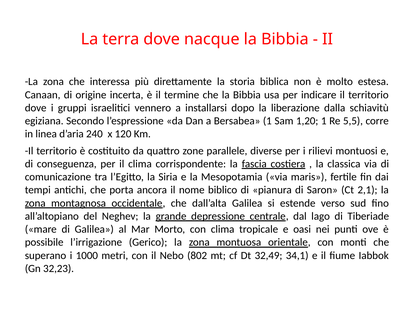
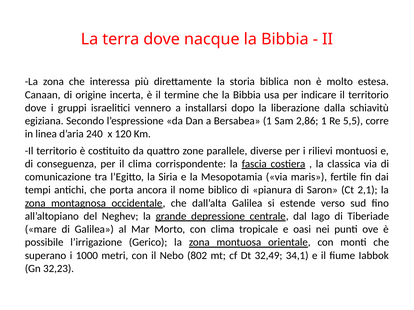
1,20: 1,20 -> 2,86 (307, 121)
